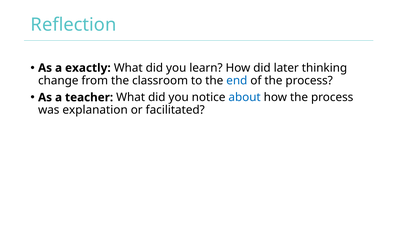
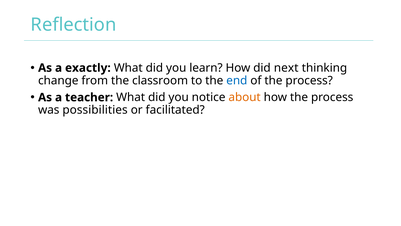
later: later -> next (286, 68)
about colour: blue -> orange (245, 97)
explanation: explanation -> possibilities (95, 110)
